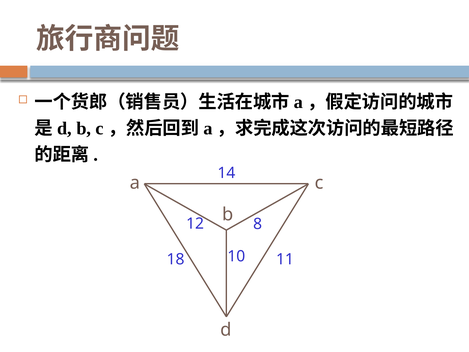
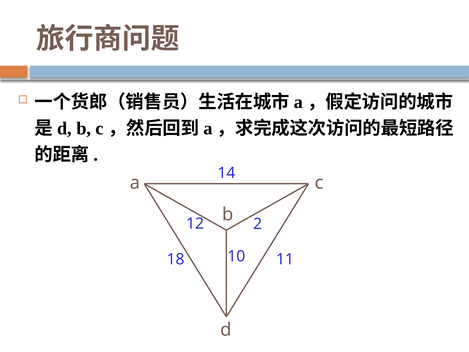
8: 8 -> 2 (258, 224)
